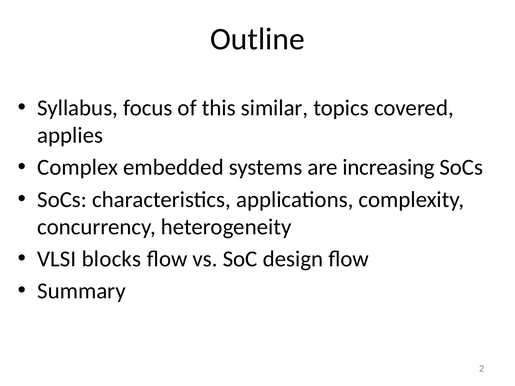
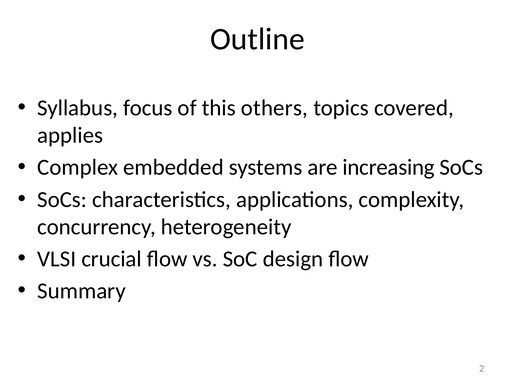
similar: similar -> others (274, 108)
blocks: blocks -> crucial (112, 259)
